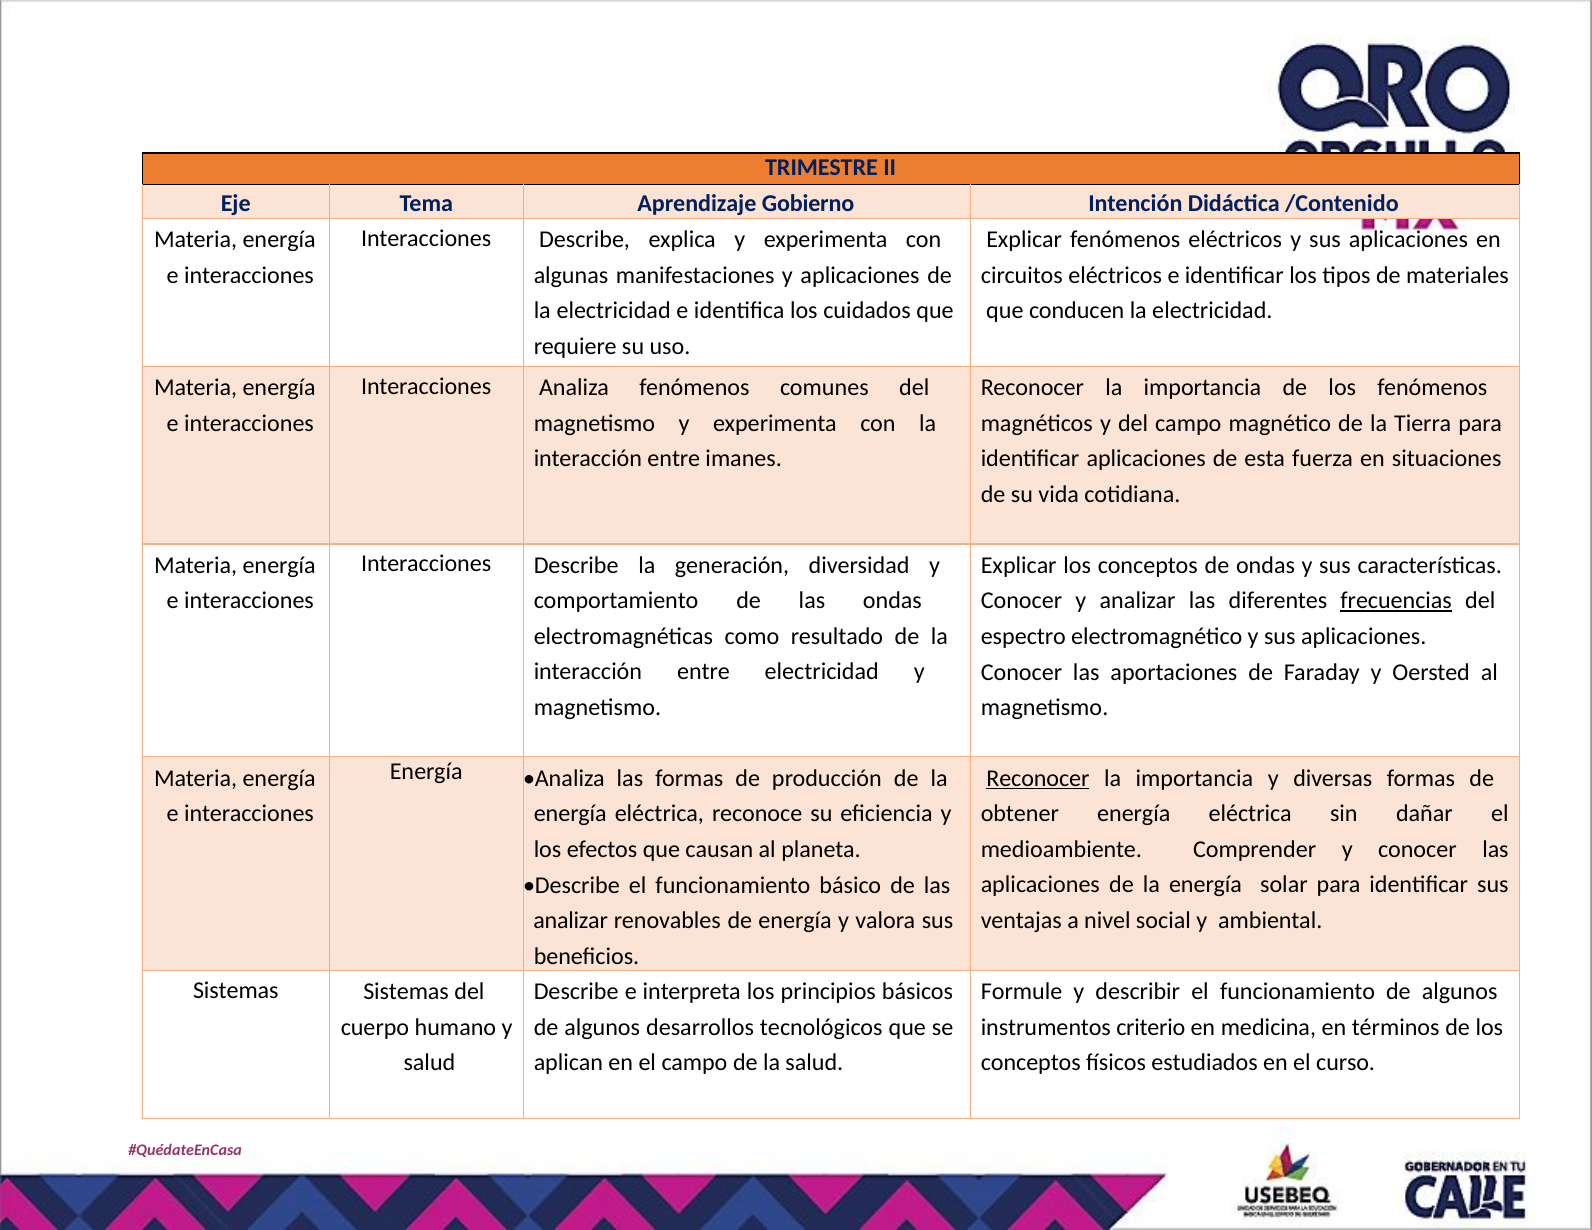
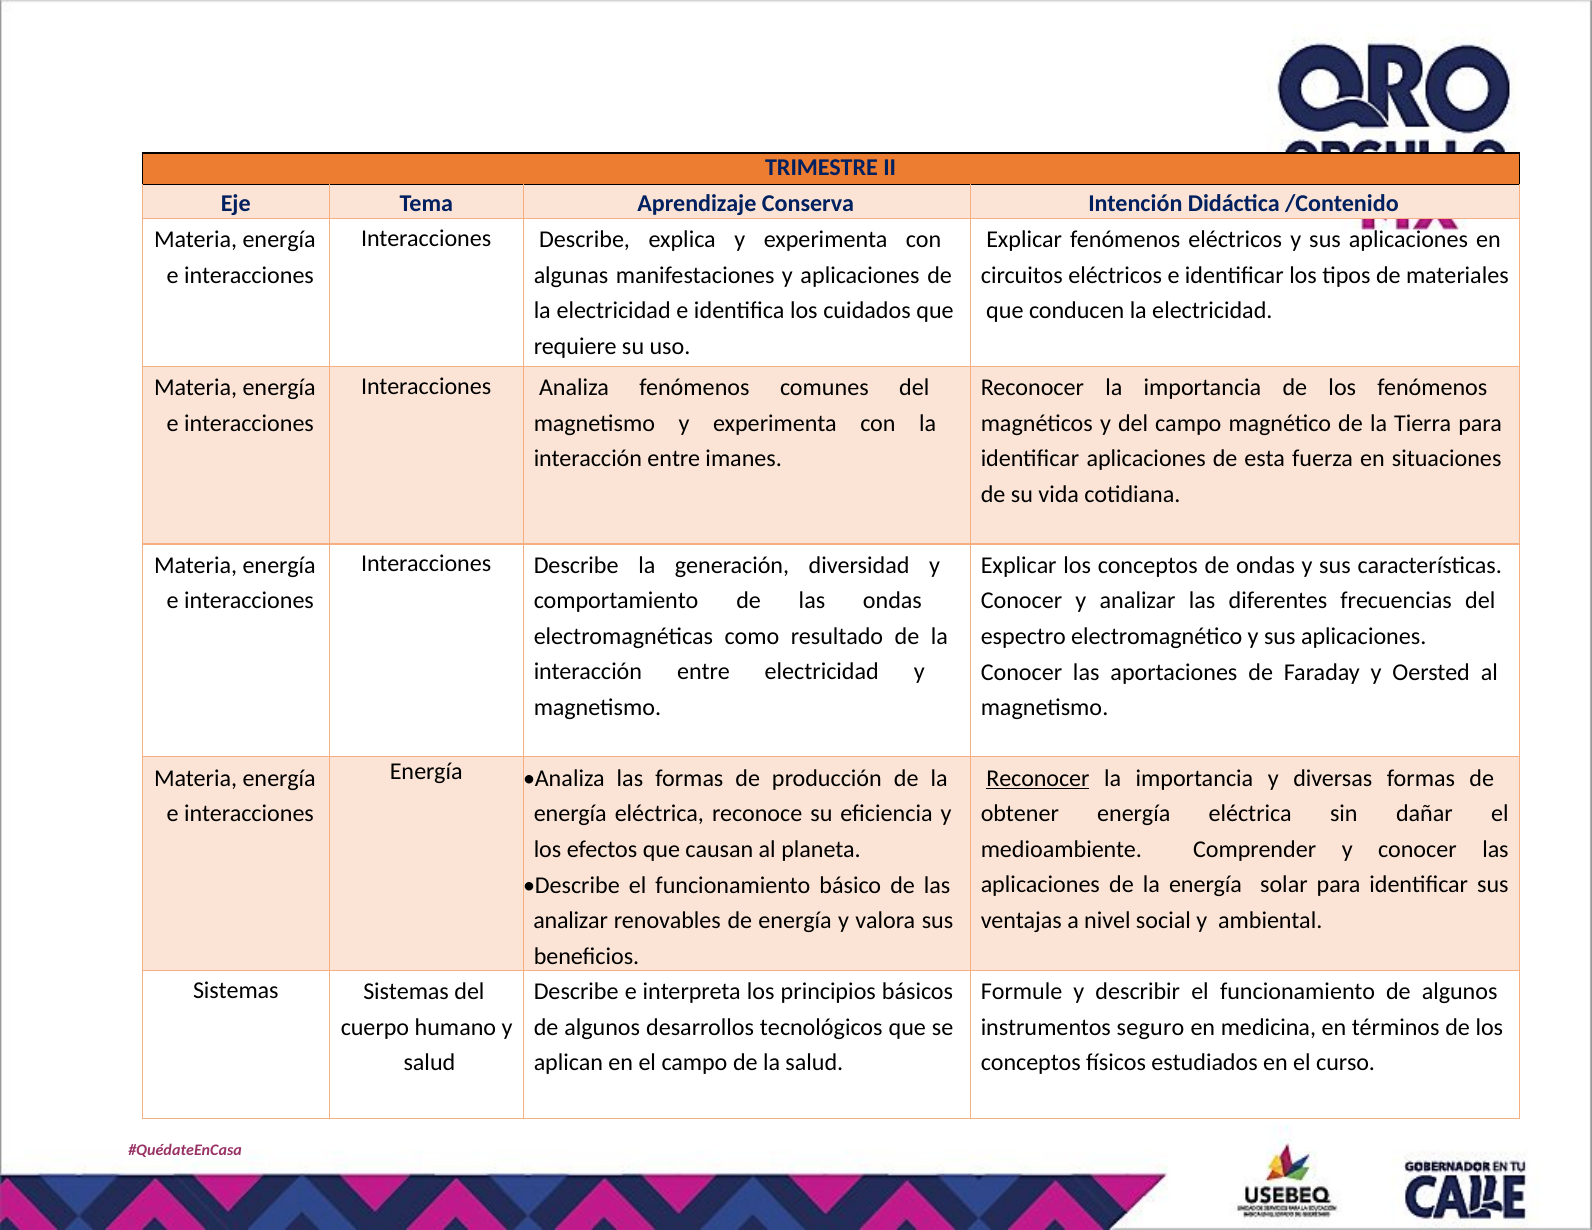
Gobierno: Gobierno -> Conserva (808, 204)
frecuencias underline: present -> none (1396, 601)
criterio: criterio -> seguro (1151, 1028)
